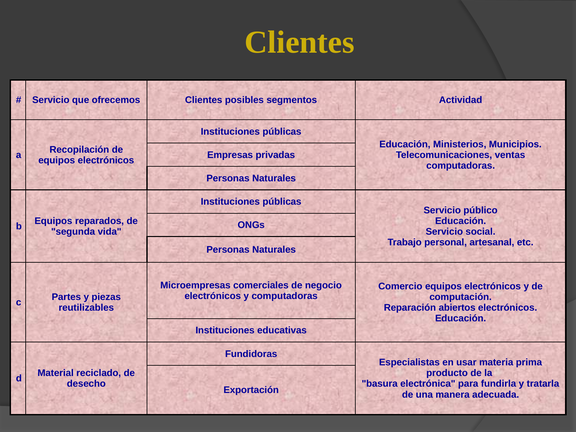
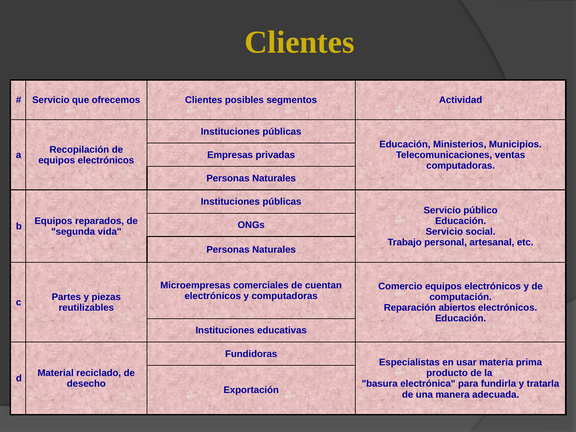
negocio: negocio -> cuentan (323, 285)
